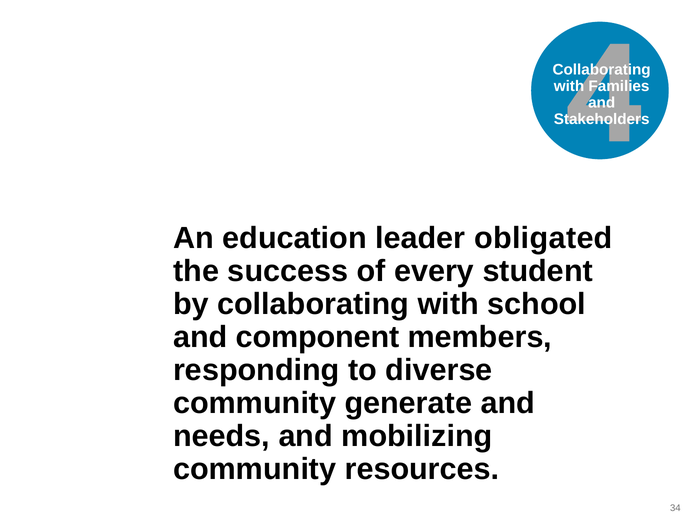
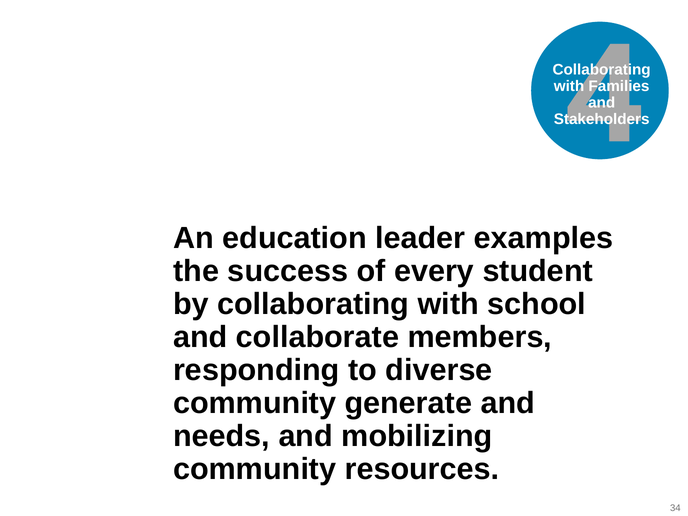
obligated: obligated -> examples (544, 238)
component: component -> collaborate (317, 337)
